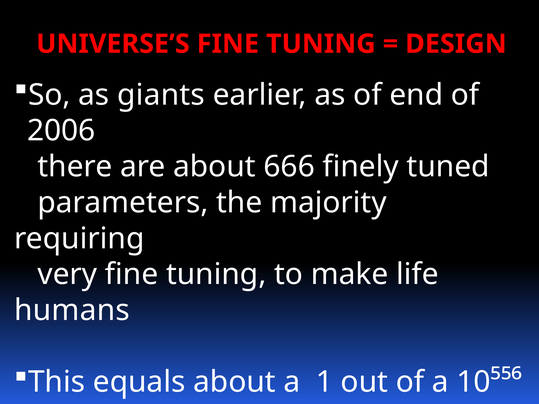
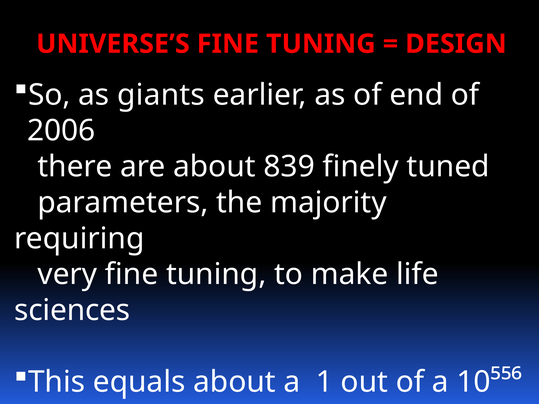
666: 666 -> 839 (289, 167)
humans: humans -> sciences (72, 310)
